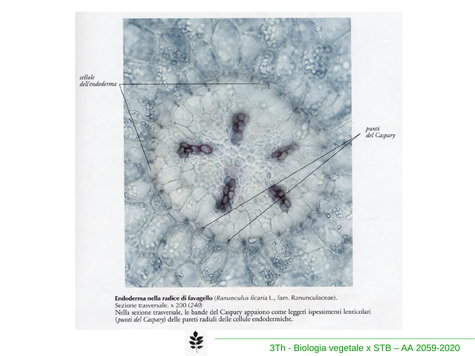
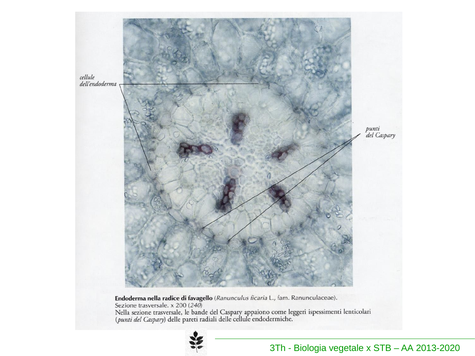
2059-2020: 2059-2020 -> 2013-2020 (438, 348)
